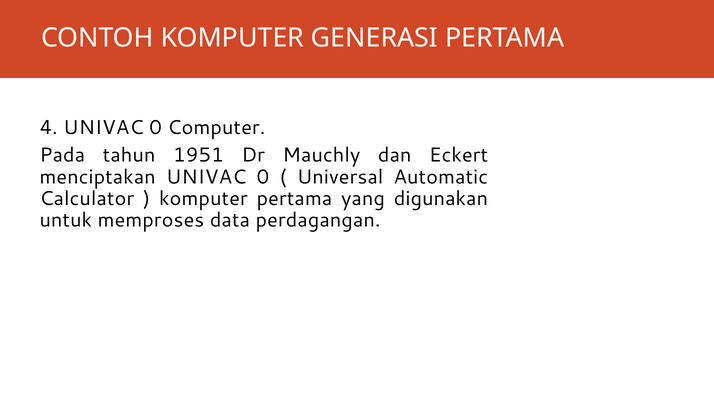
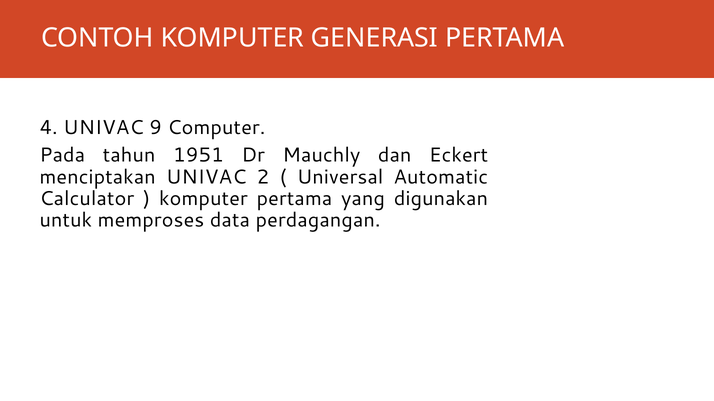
4 UNIVAC 0: 0 -> 9 (156, 128)
menciptakan UNIVAC 0: 0 -> 2 (263, 177)
